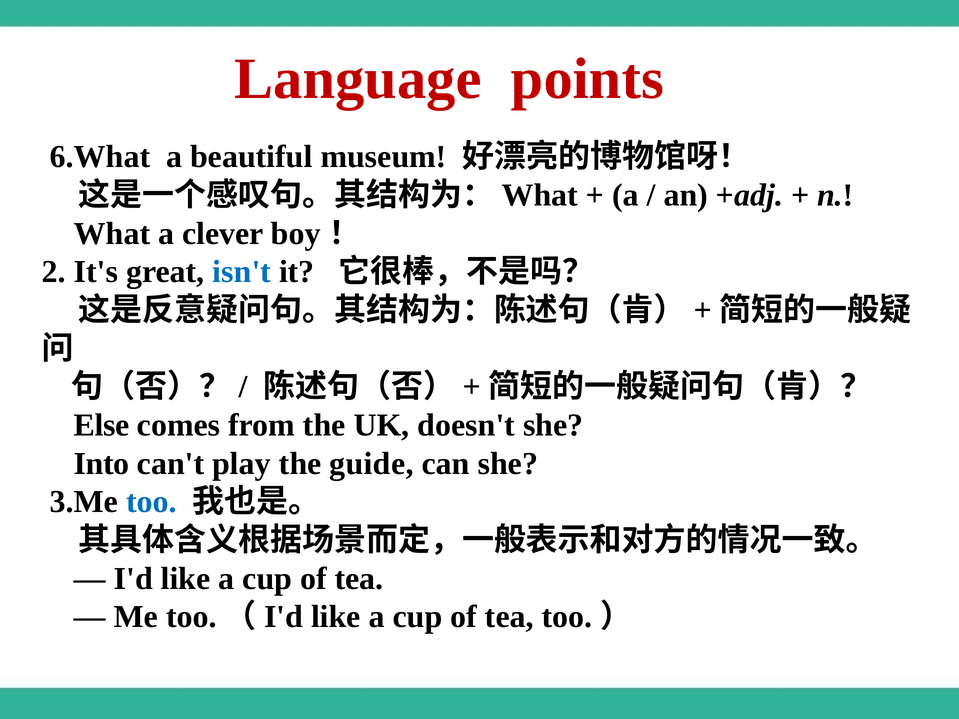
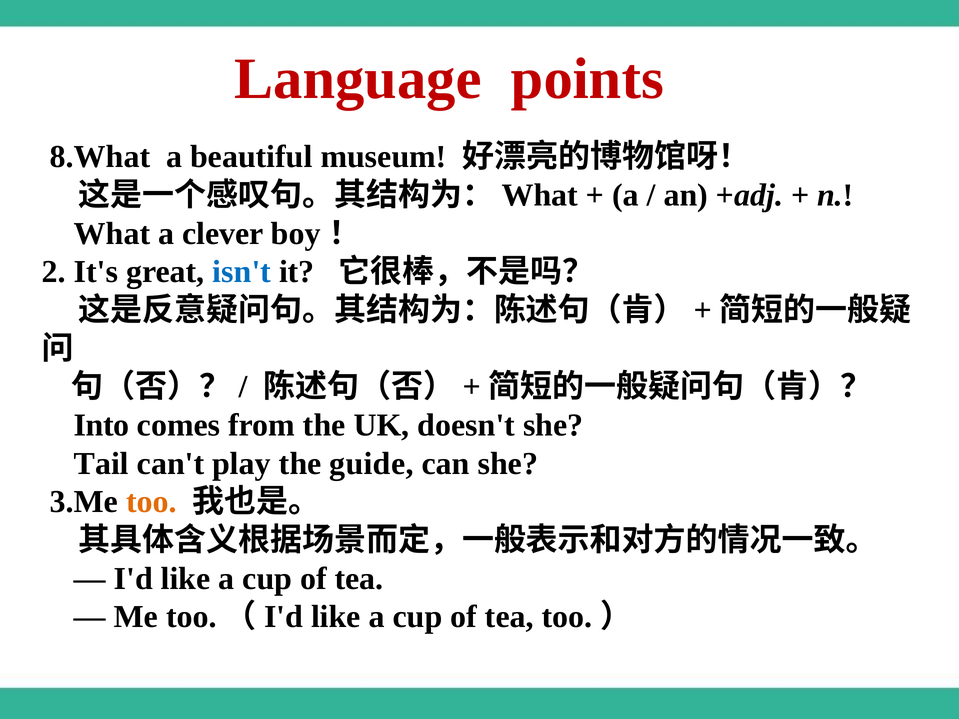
6.What: 6.What -> 8.What (100, 157)
Else: Else -> Into (101, 425)
Into: Into -> Tail (101, 464)
too colour: blue -> orange (151, 502)
